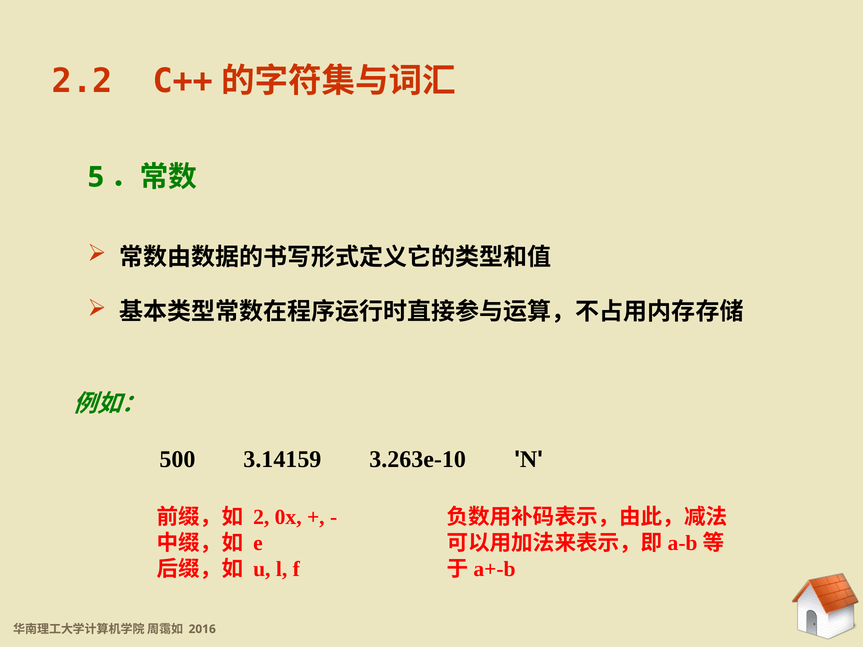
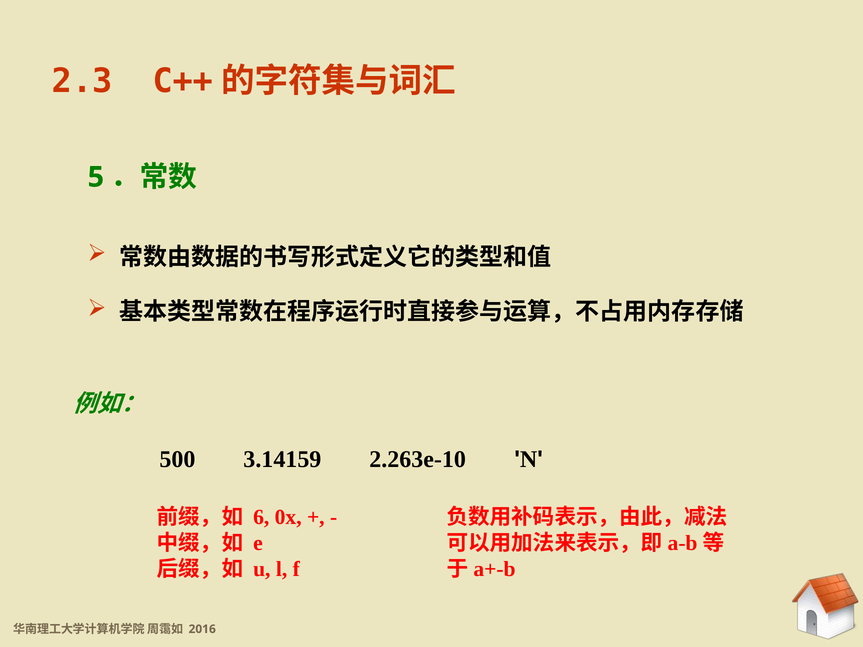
2.2: 2.2 -> 2.3 (82, 81)
3.263e-10: 3.263e-10 -> 2.263e-10 (418, 459)
2: 2 -> 6 (261, 518)
